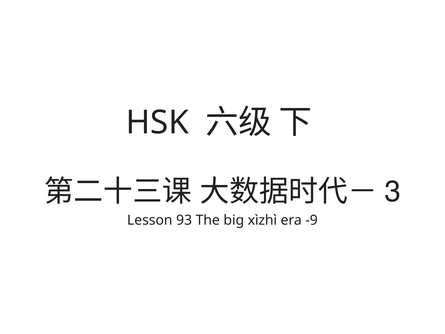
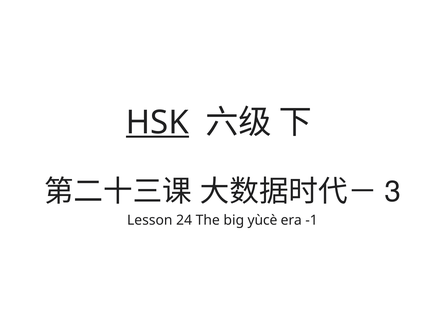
HSK underline: none -> present (157, 122)
93: 93 -> 24 (184, 220)
xìzhì: xìzhì -> yùcè (262, 220)
-9: -9 -> -1 (312, 220)
